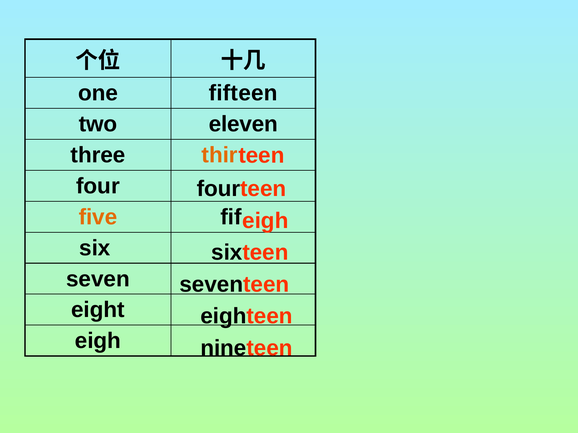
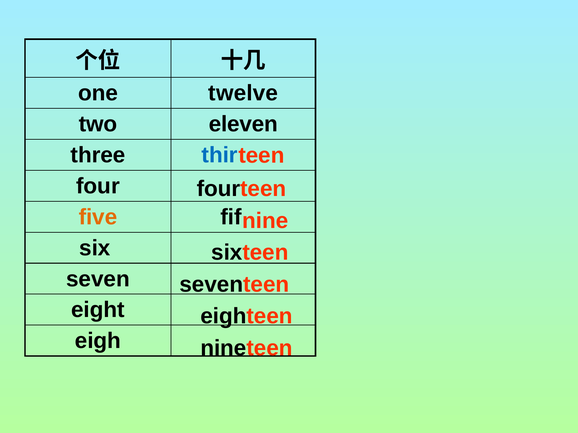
fifteen: fifteen -> twelve (243, 93)
thir colour: orange -> blue (220, 155)
eigh: eigh -> nine (265, 221)
